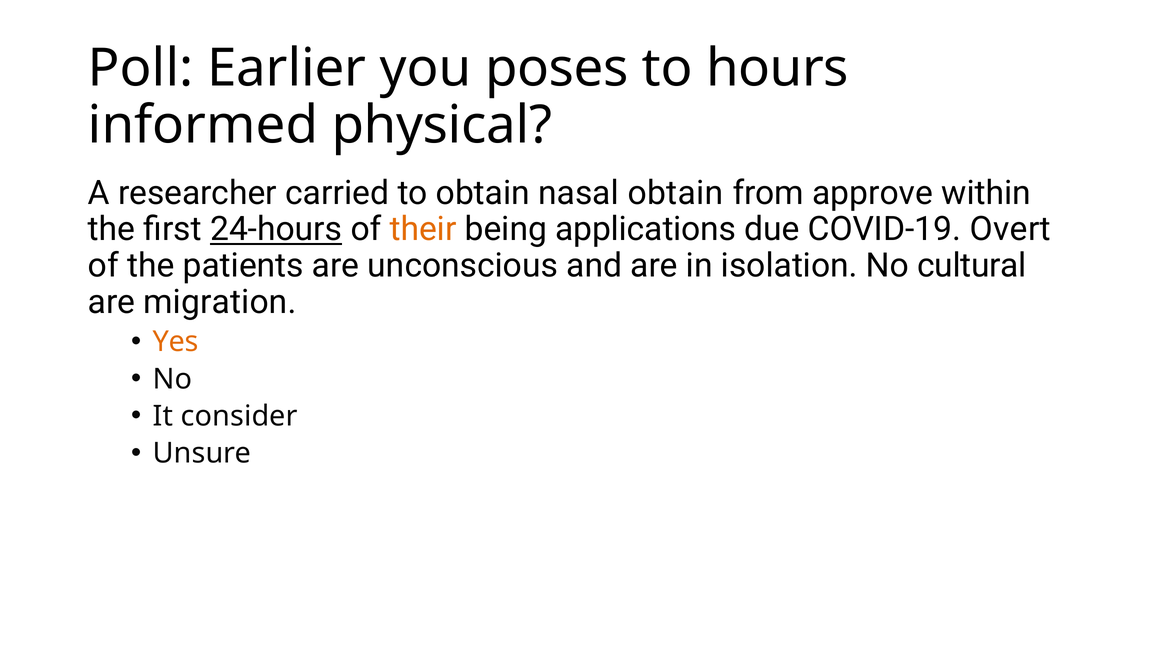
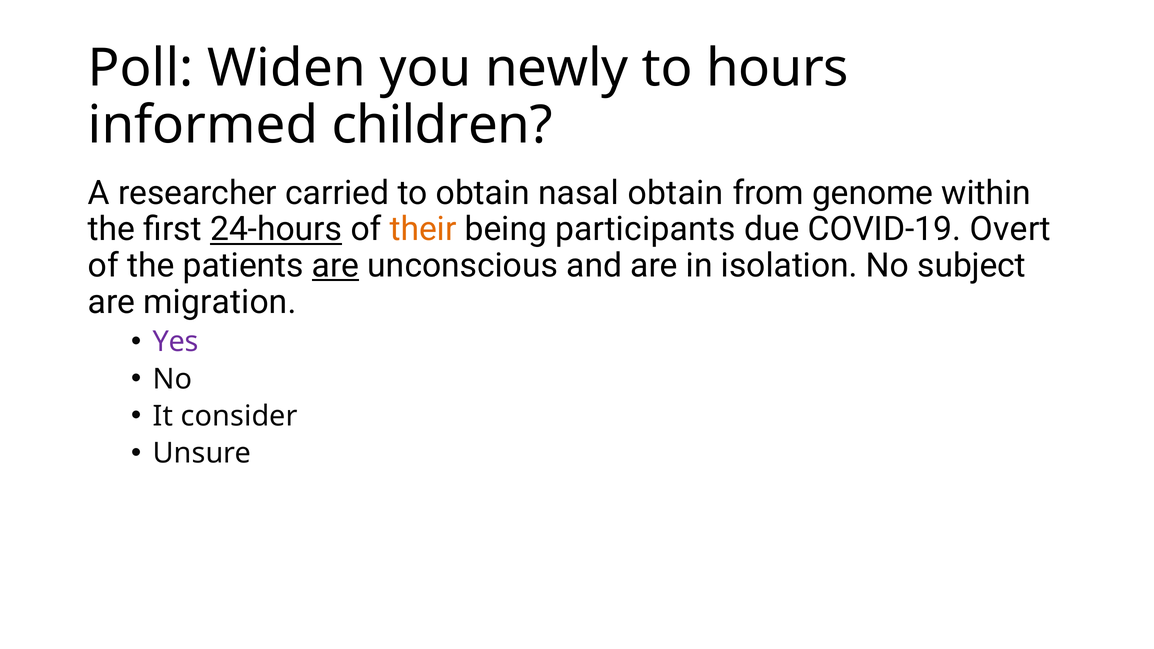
Earlier: Earlier -> Widen (286, 68)
poses: poses -> newly (557, 68)
physical: physical -> children (442, 125)
approve: approve -> genome (873, 193)
applications: applications -> participants (646, 229)
are underline: none -> present (336, 266)
cultural: cultural -> subject (972, 266)
Yes colour: orange -> purple (176, 342)
